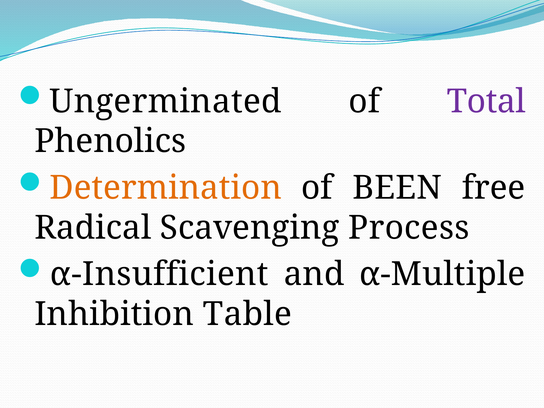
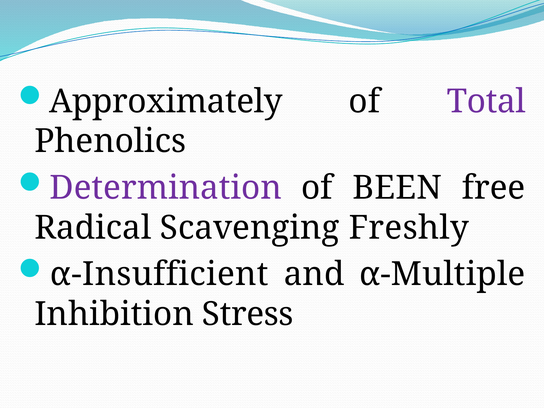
Ungerminated: Ungerminated -> Approximately (166, 101)
Determination colour: orange -> purple (166, 188)
Process: Process -> Freshly (409, 228)
Table: Table -> Stress (248, 314)
